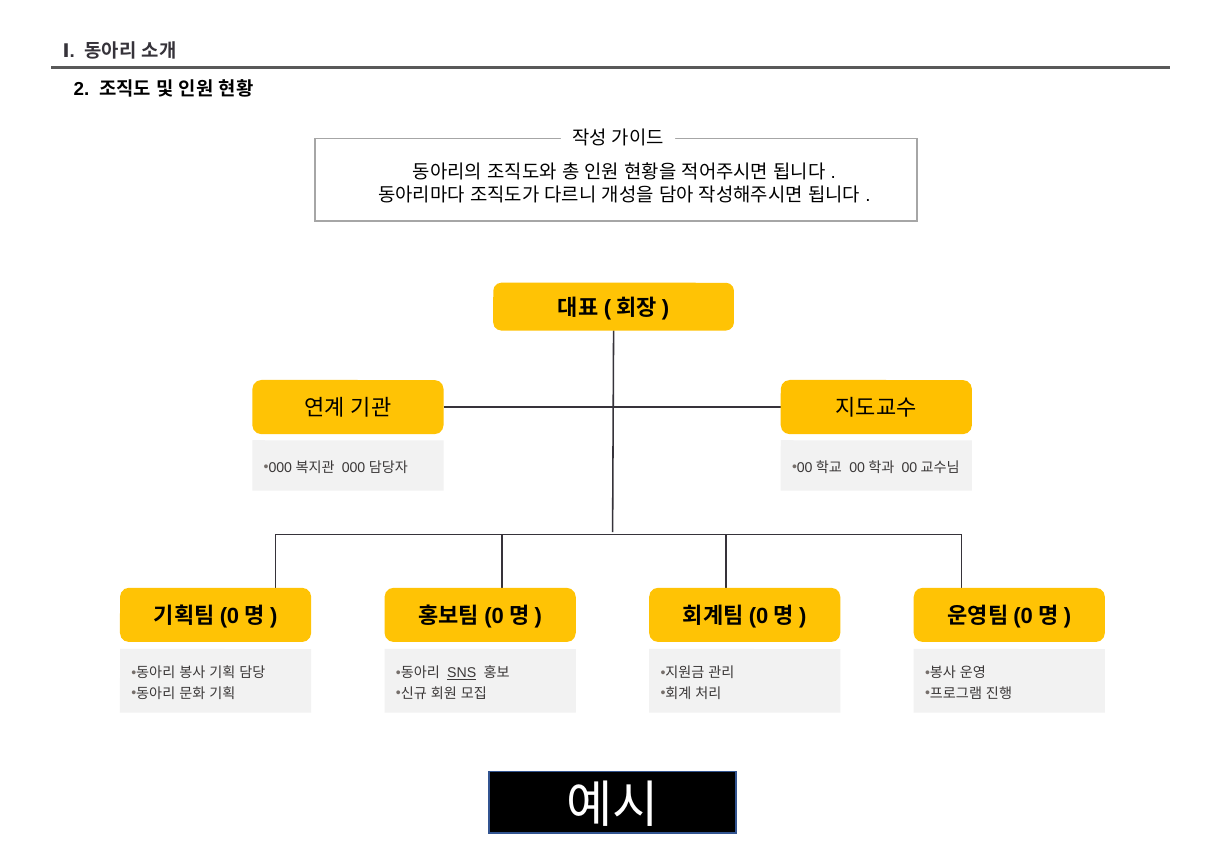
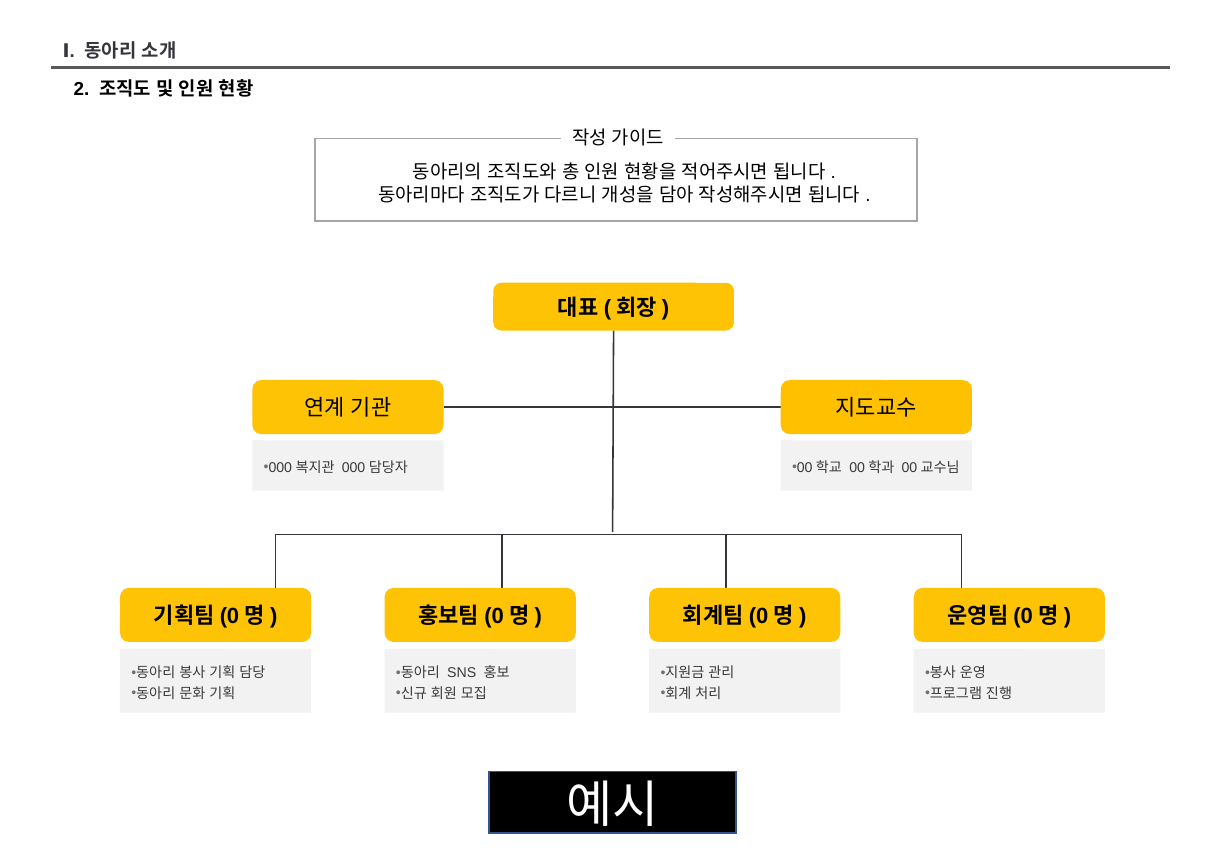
SNS underline: present -> none (462, 673)
